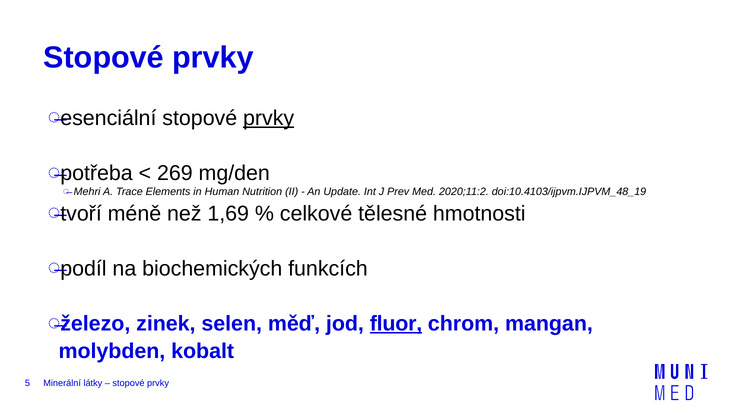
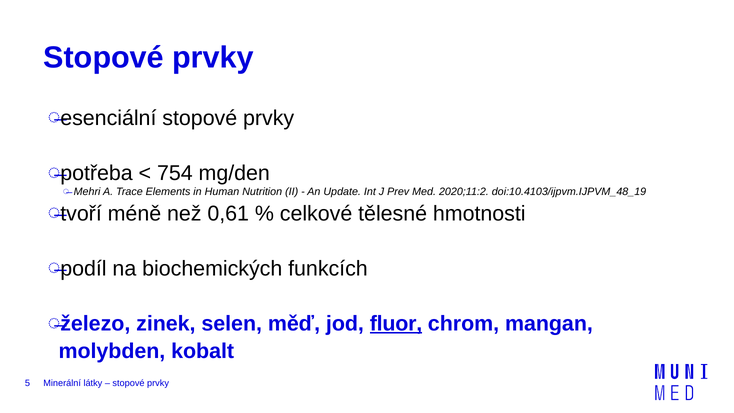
prvky underline: present -> none (269, 118)
269: 269 -> 754 (175, 173)
1,69: 1,69 -> 0,61 (228, 213)
